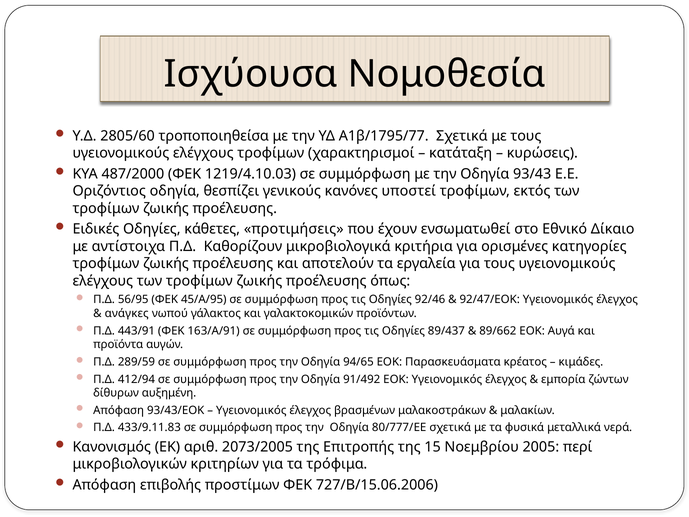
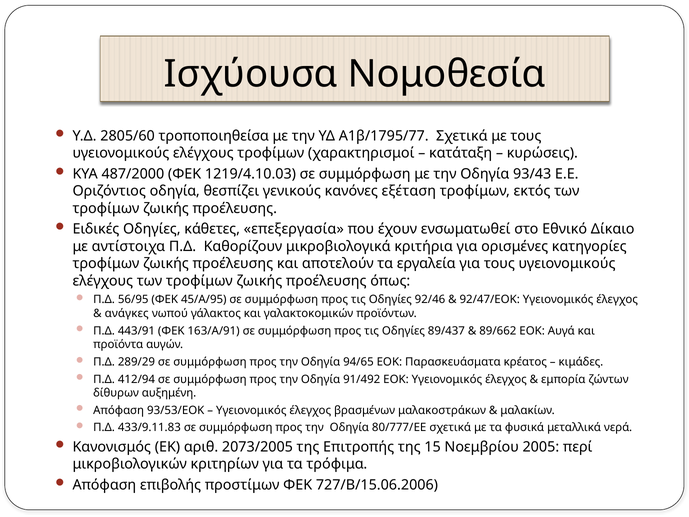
υποστεί: υποστεί -> εξέταση (409, 191)
προτιμήσεις: προτιμήσεις -> επεξεργασία (294, 229)
289/59: 289/59 -> 289/29 (136, 362)
93/43/ΕΟΚ: 93/43/ΕΟΚ -> 93/53/ΕΟΚ (176, 410)
